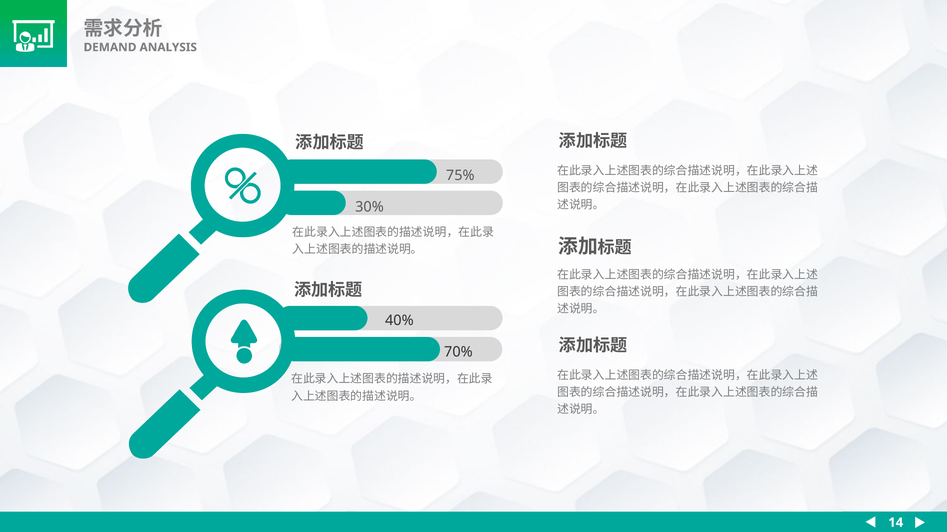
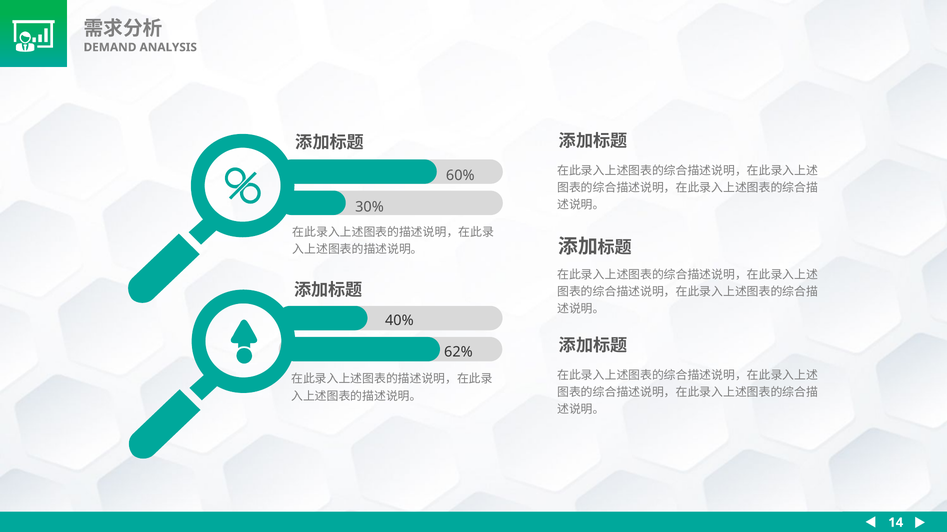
75%: 75% -> 60% (460, 176)
70%: 70% -> 62% (458, 352)
